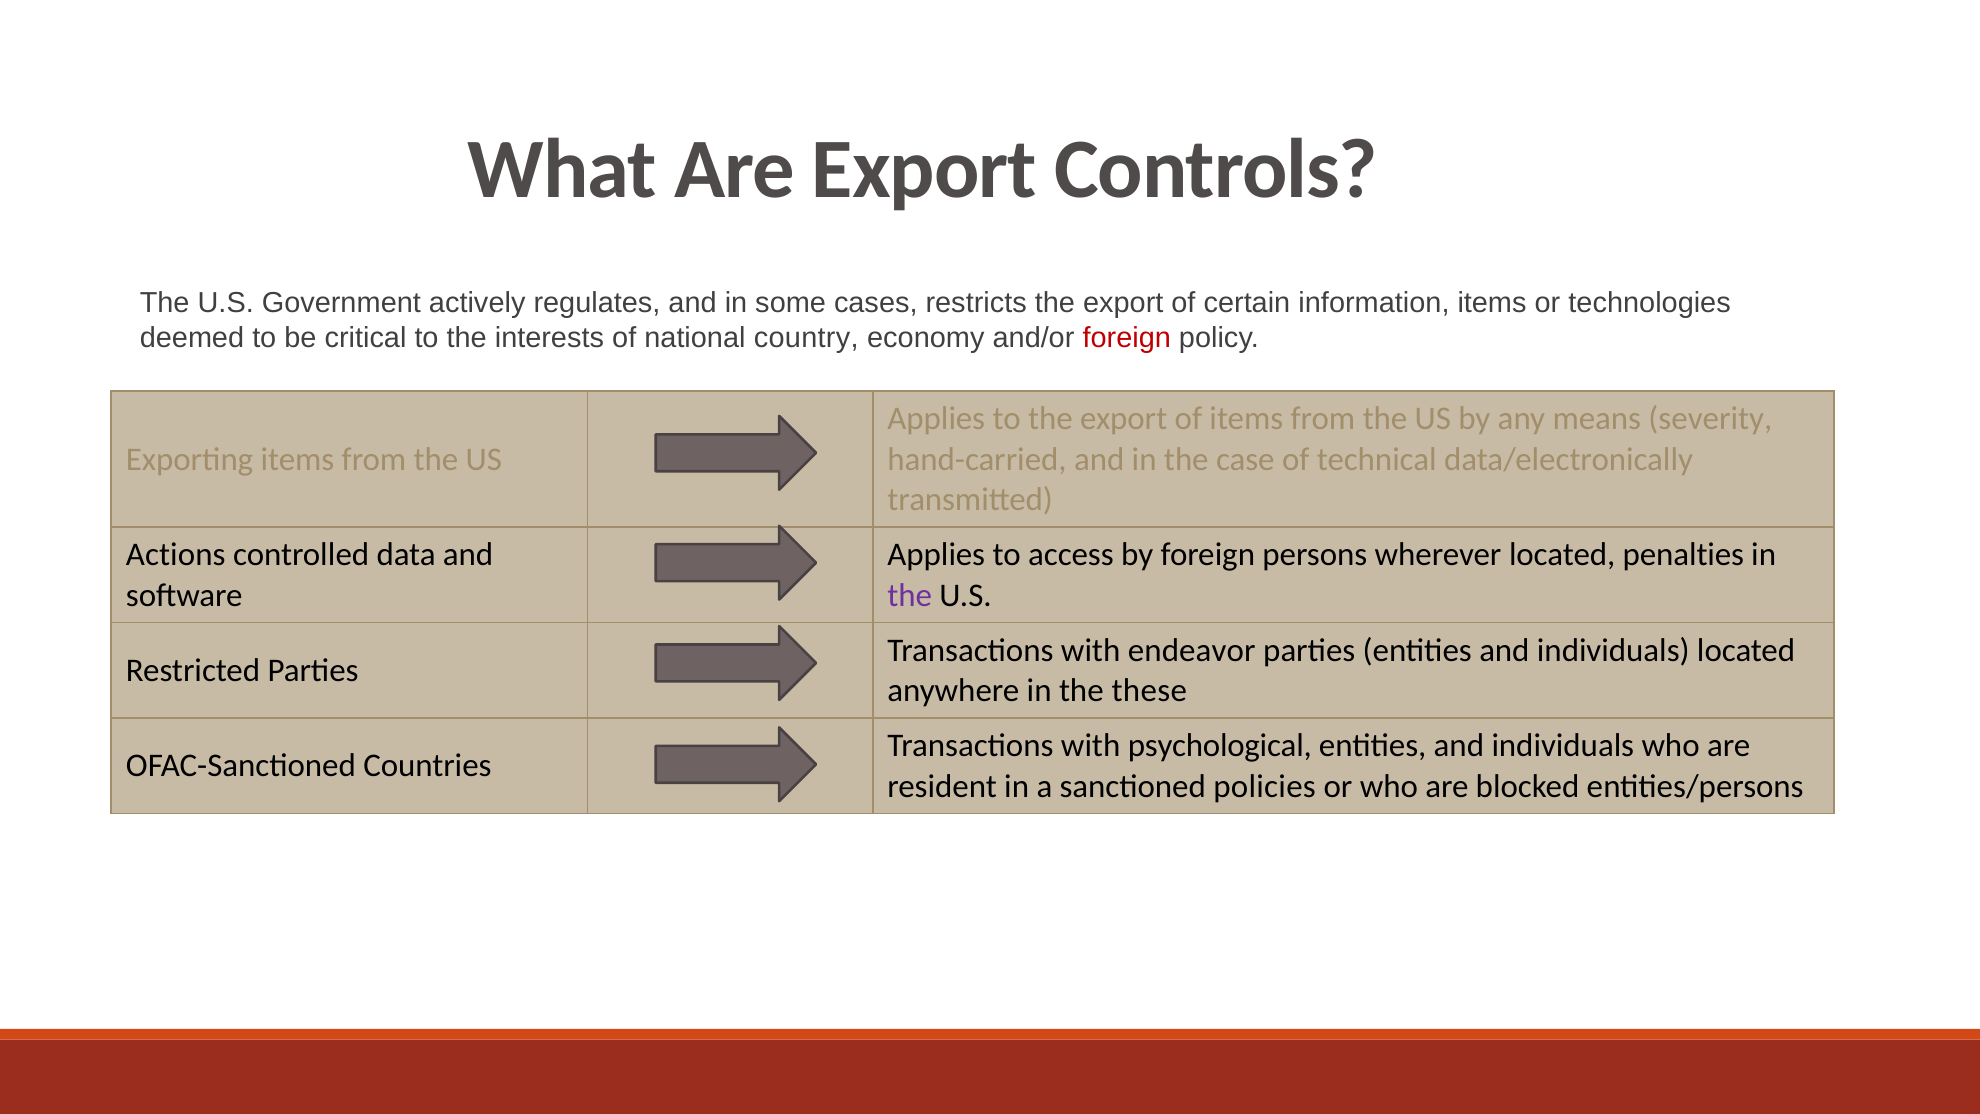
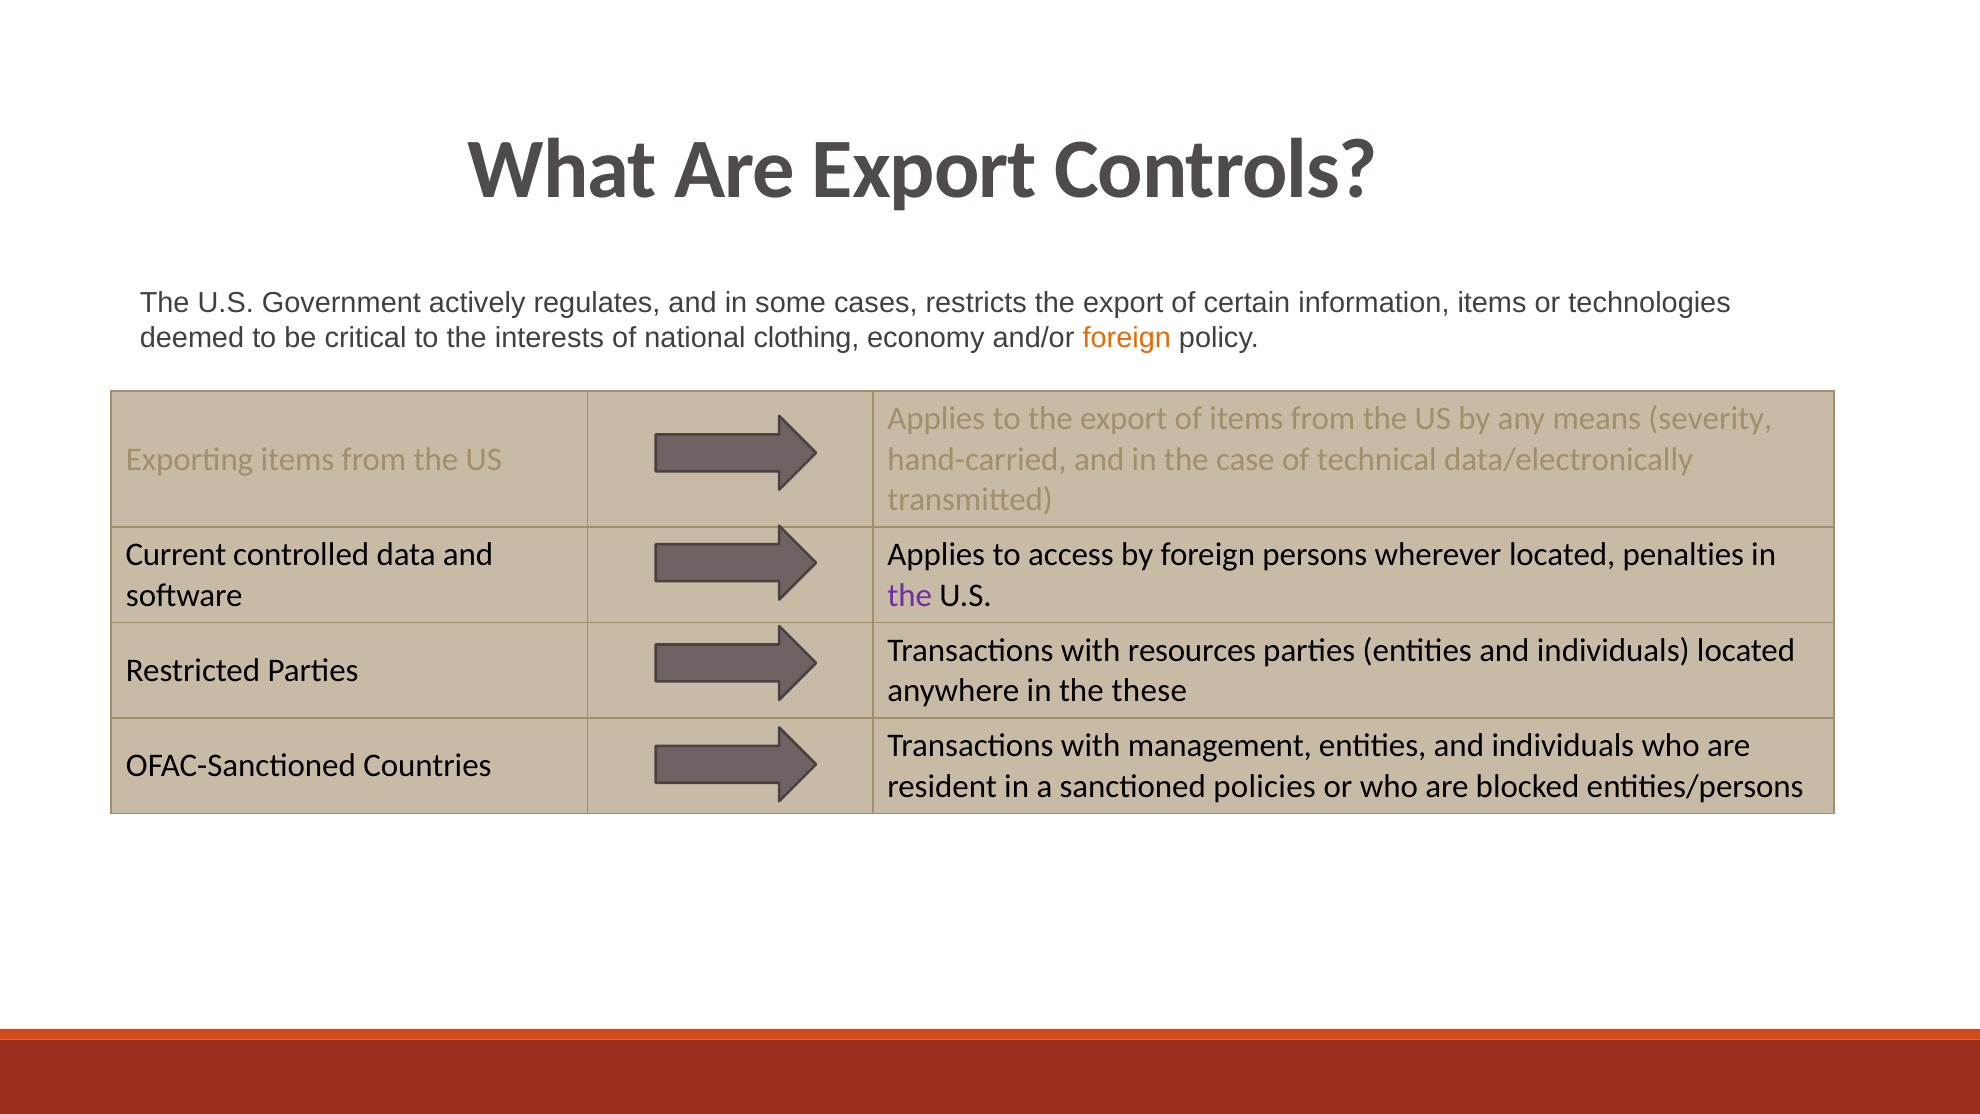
country: country -> clothing (806, 338)
foreign colour: red -> orange (1127, 338)
Actions: Actions -> Current (176, 555)
endeavor: endeavor -> resources (1192, 650)
psychological: psychological -> management (1220, 746)
